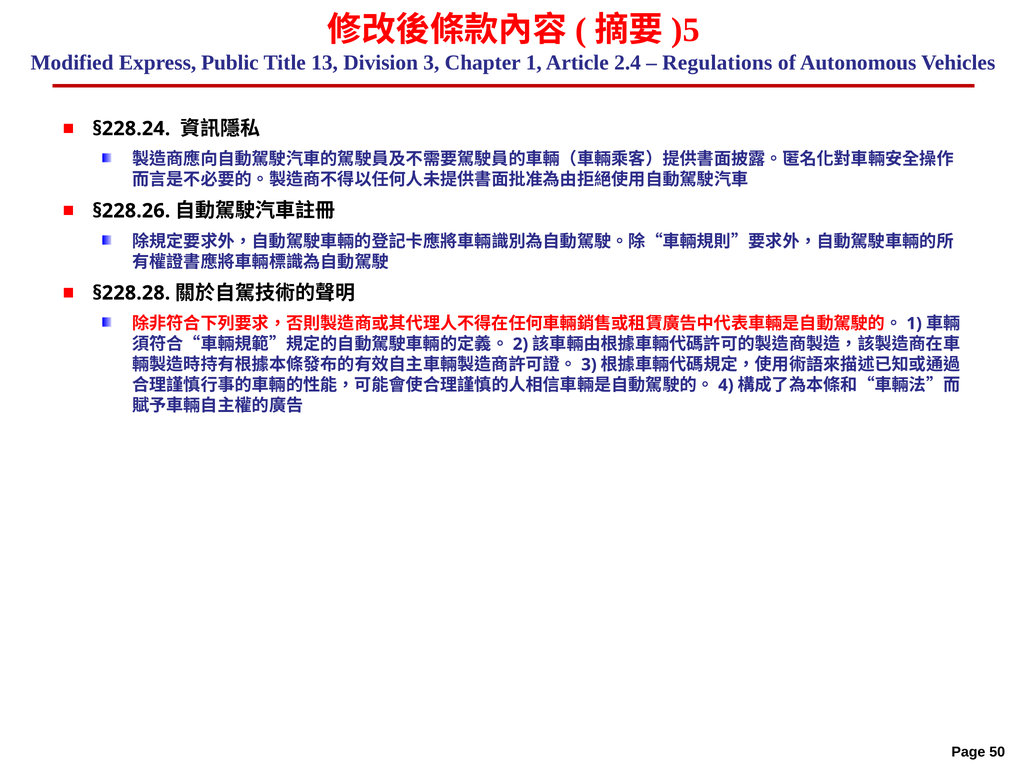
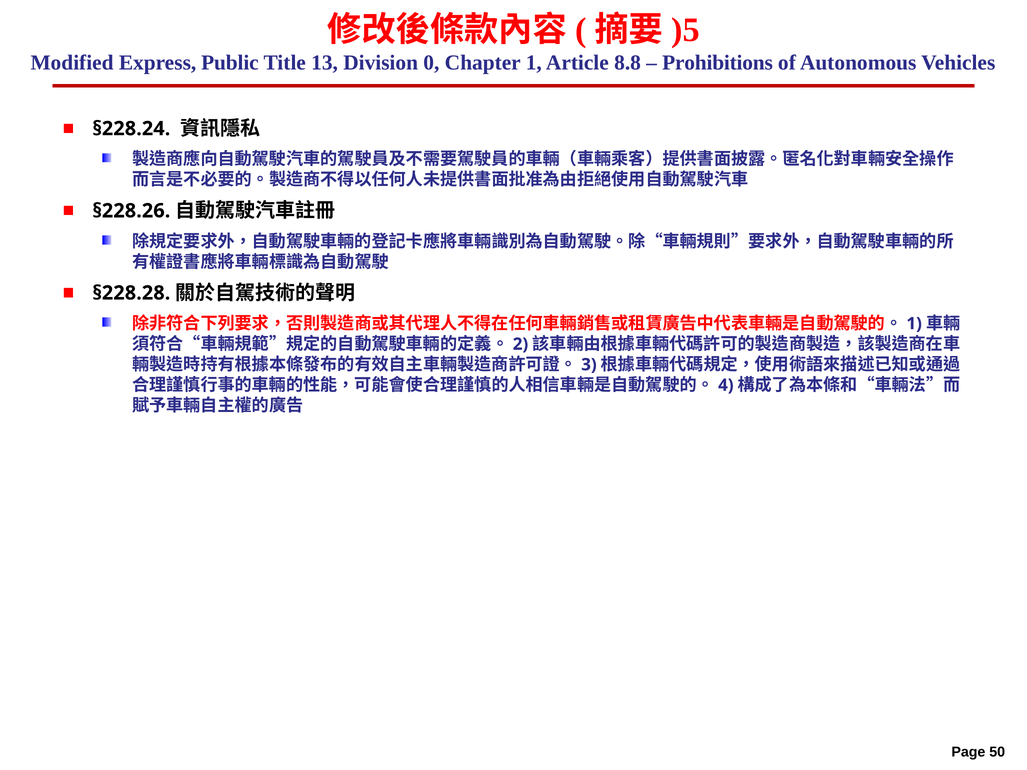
Division 3: 3 -> 0 (431, 63)
2.4: 2.4 -> 8.8 (628, 63)
Regulations: Regulations -> Prohibitions (718, 63)
